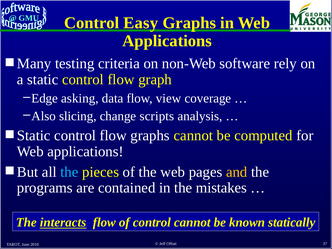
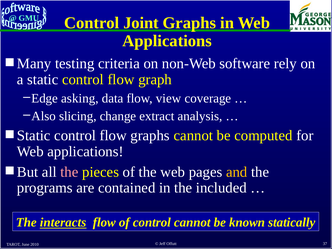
Easy: Easy -> Joint (141, 23)
scripts: scripts -> extract (157, 116)
the colour: light blue -> pink (69, 172)
mistakes: mistakes -> included (221, 188)
